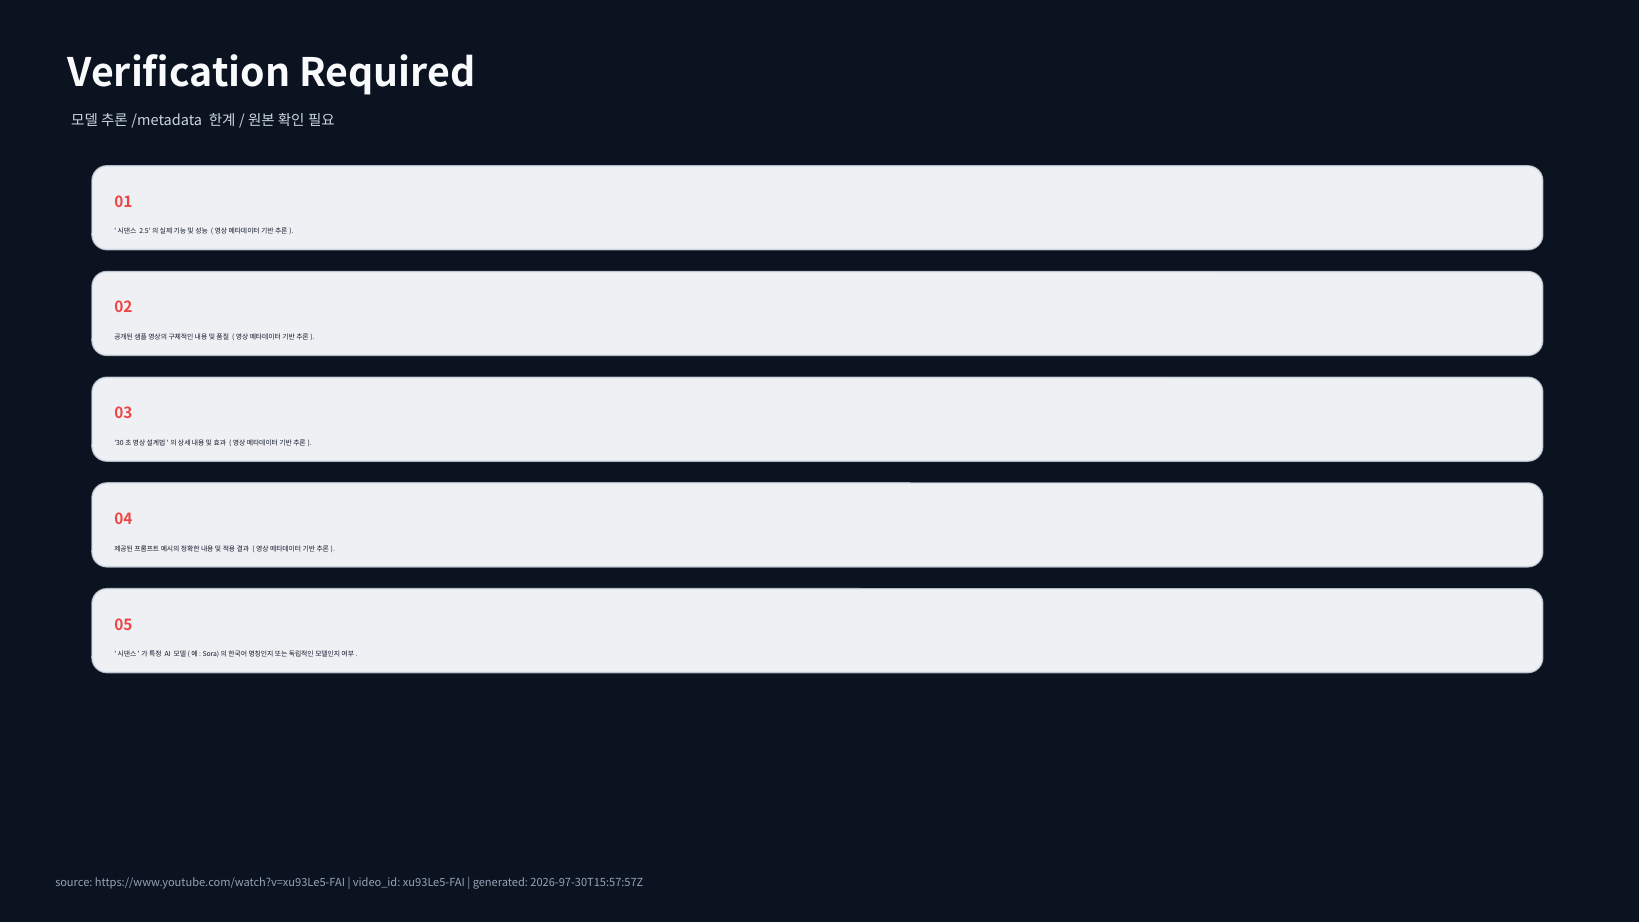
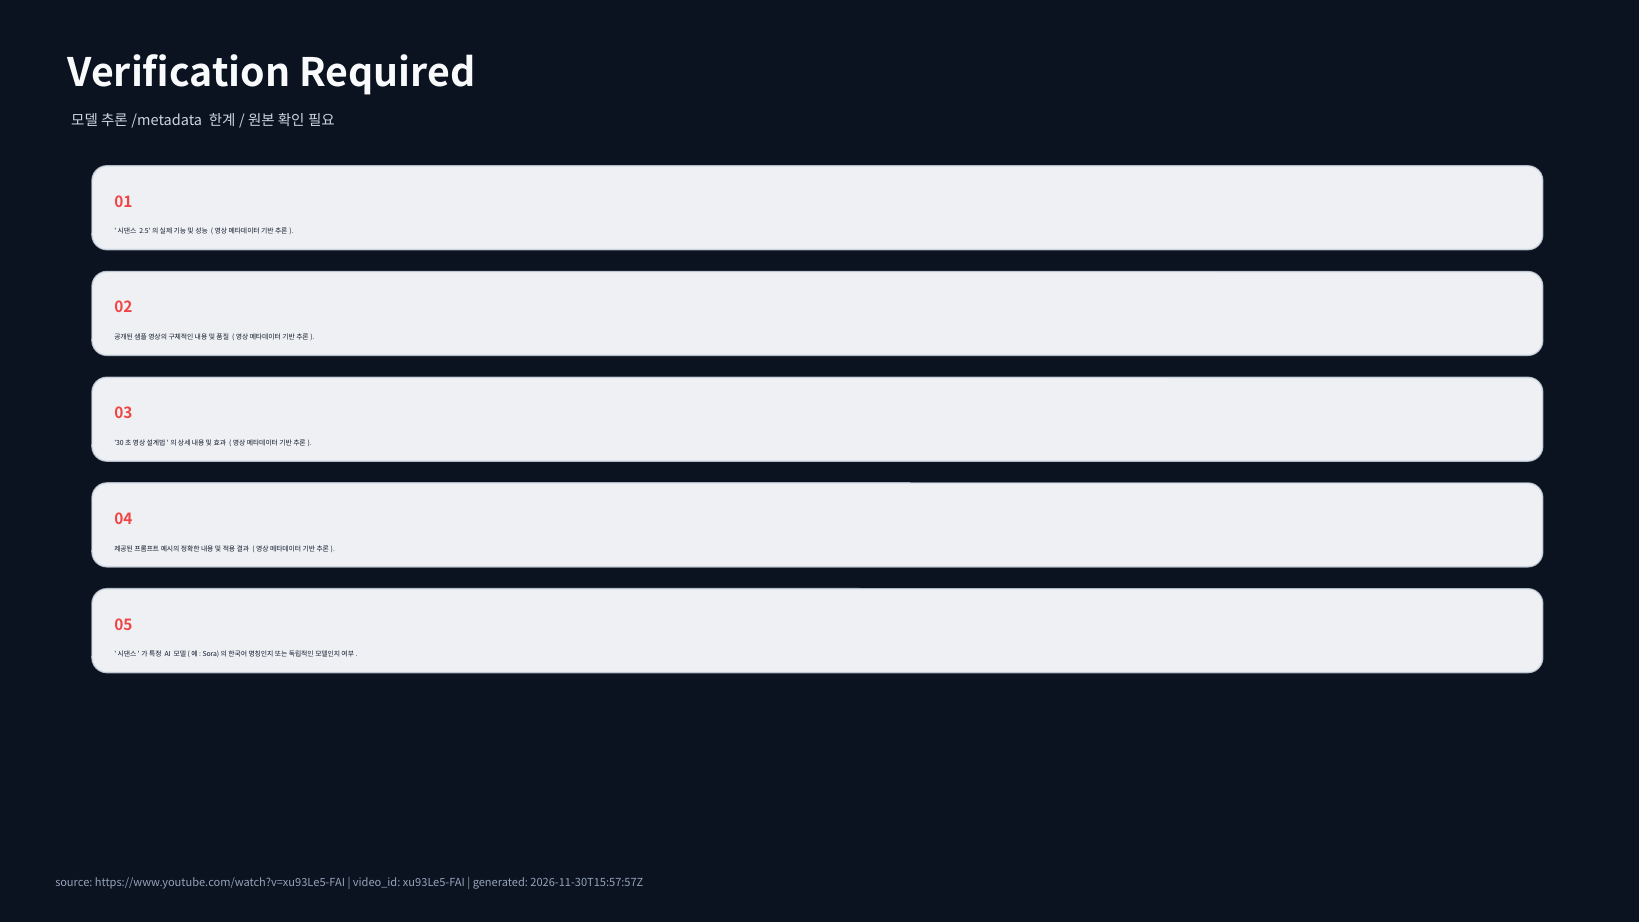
2026-97-30T15:57:57Z: 2026-97-30T15:57:57Z -> 2026-11-30T15:57:57Z (587, 883)
